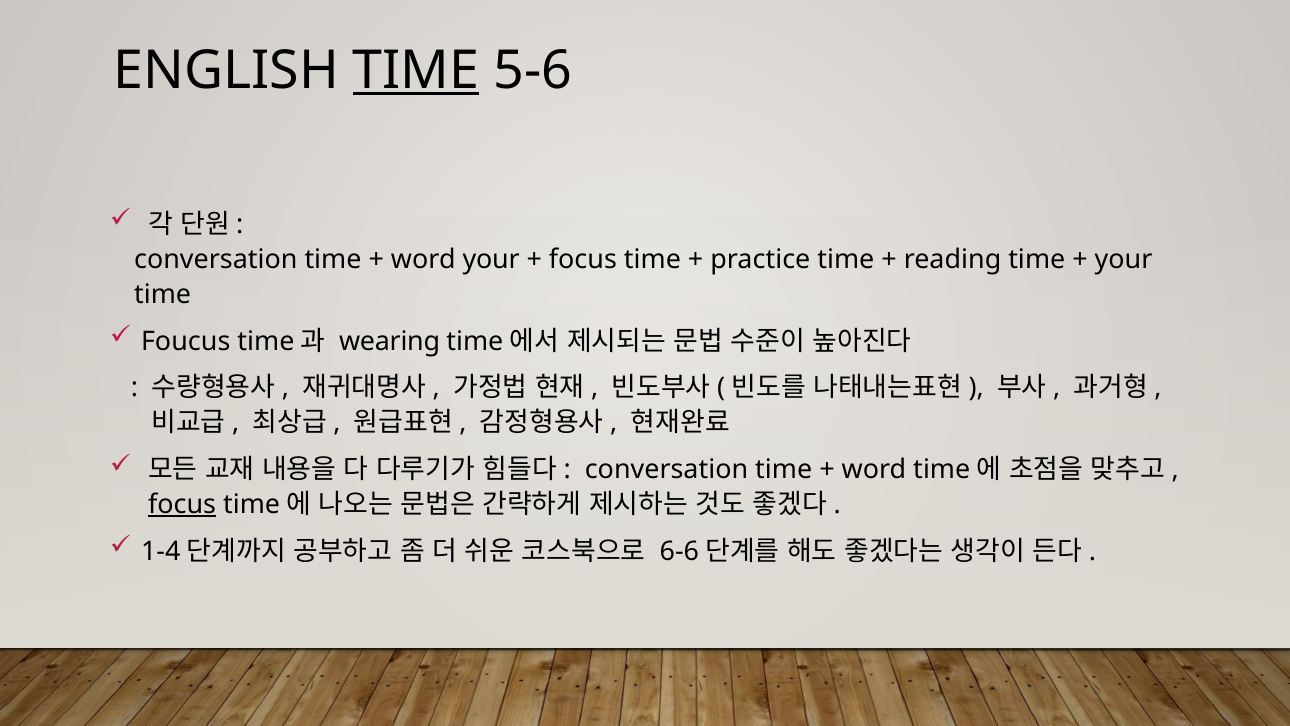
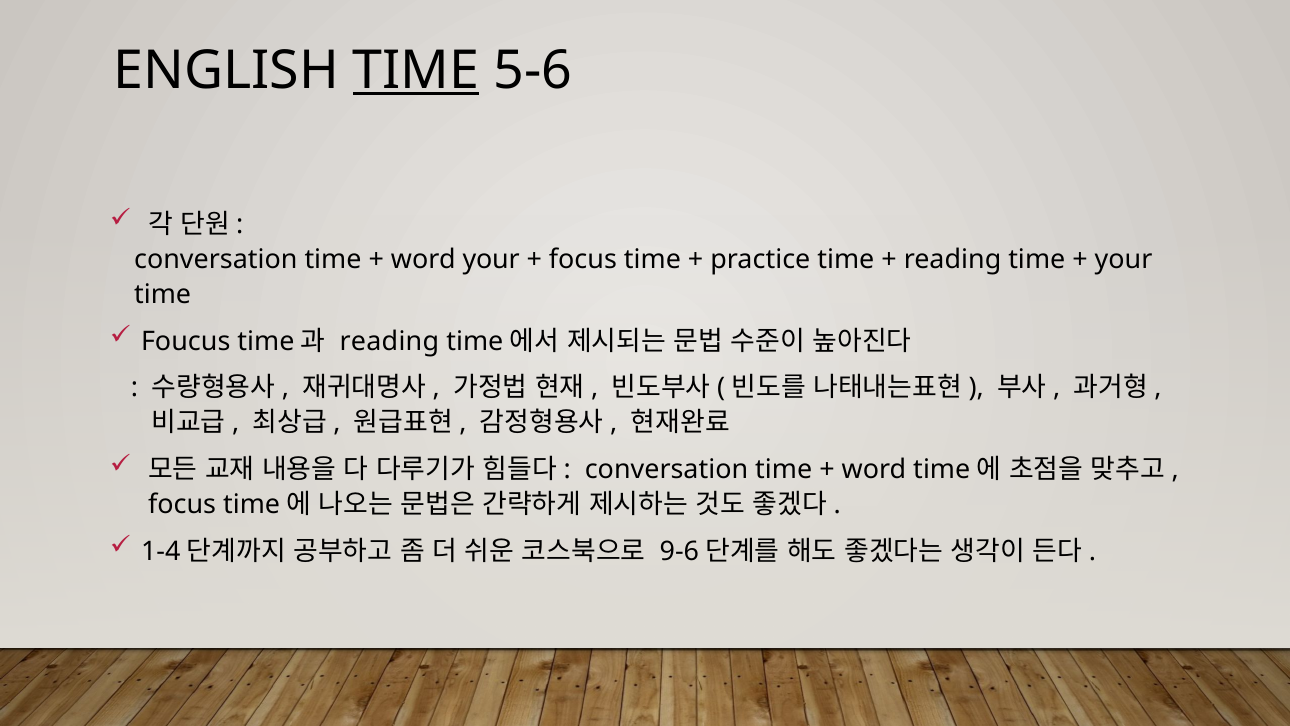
wearing: wearing -> reading (389, 341)
focus underline: present -> none (182, 504)
6-6: 6-6 -> 9-6 (679, 551)
